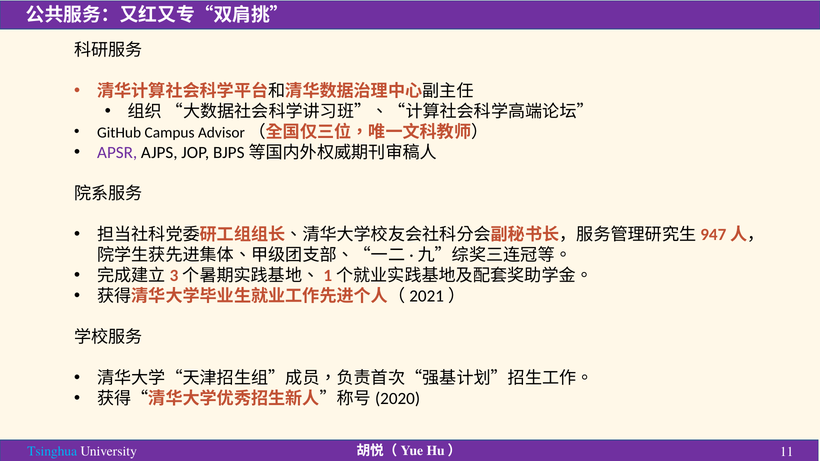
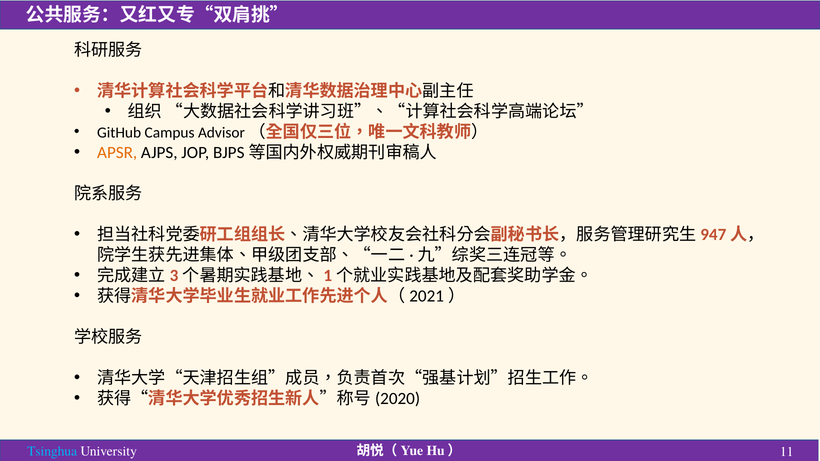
APSR colour: purple -> orange (117, 152)
